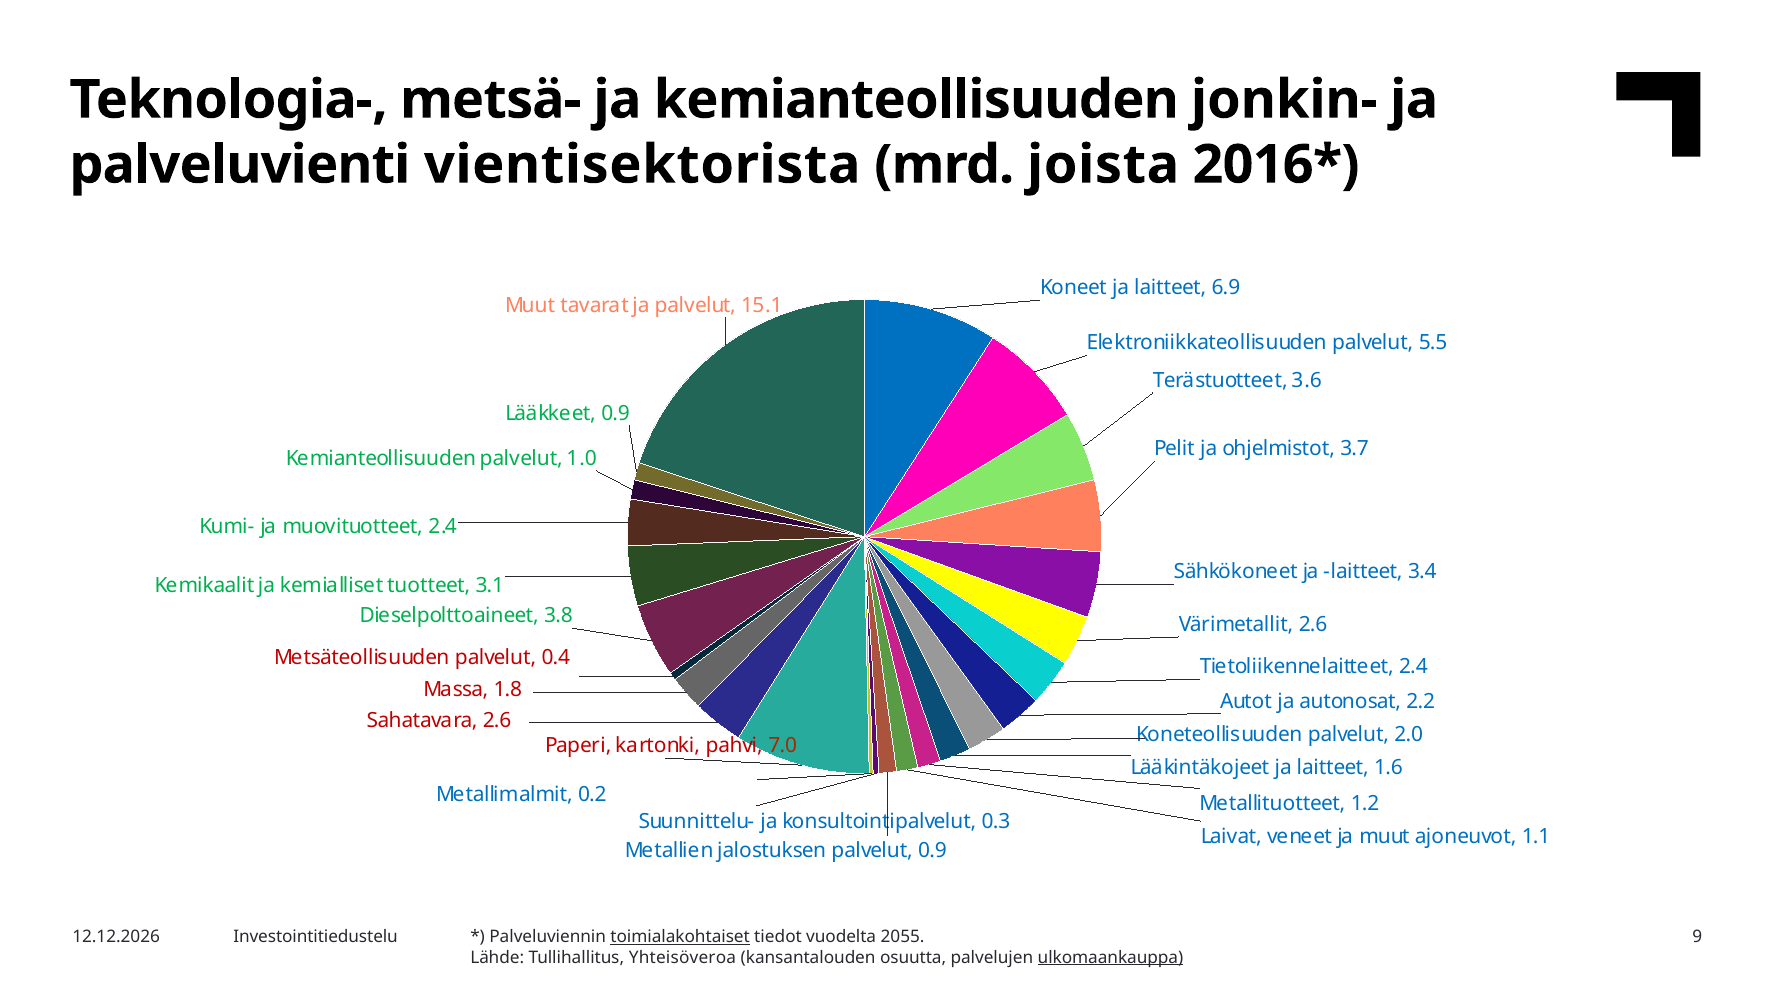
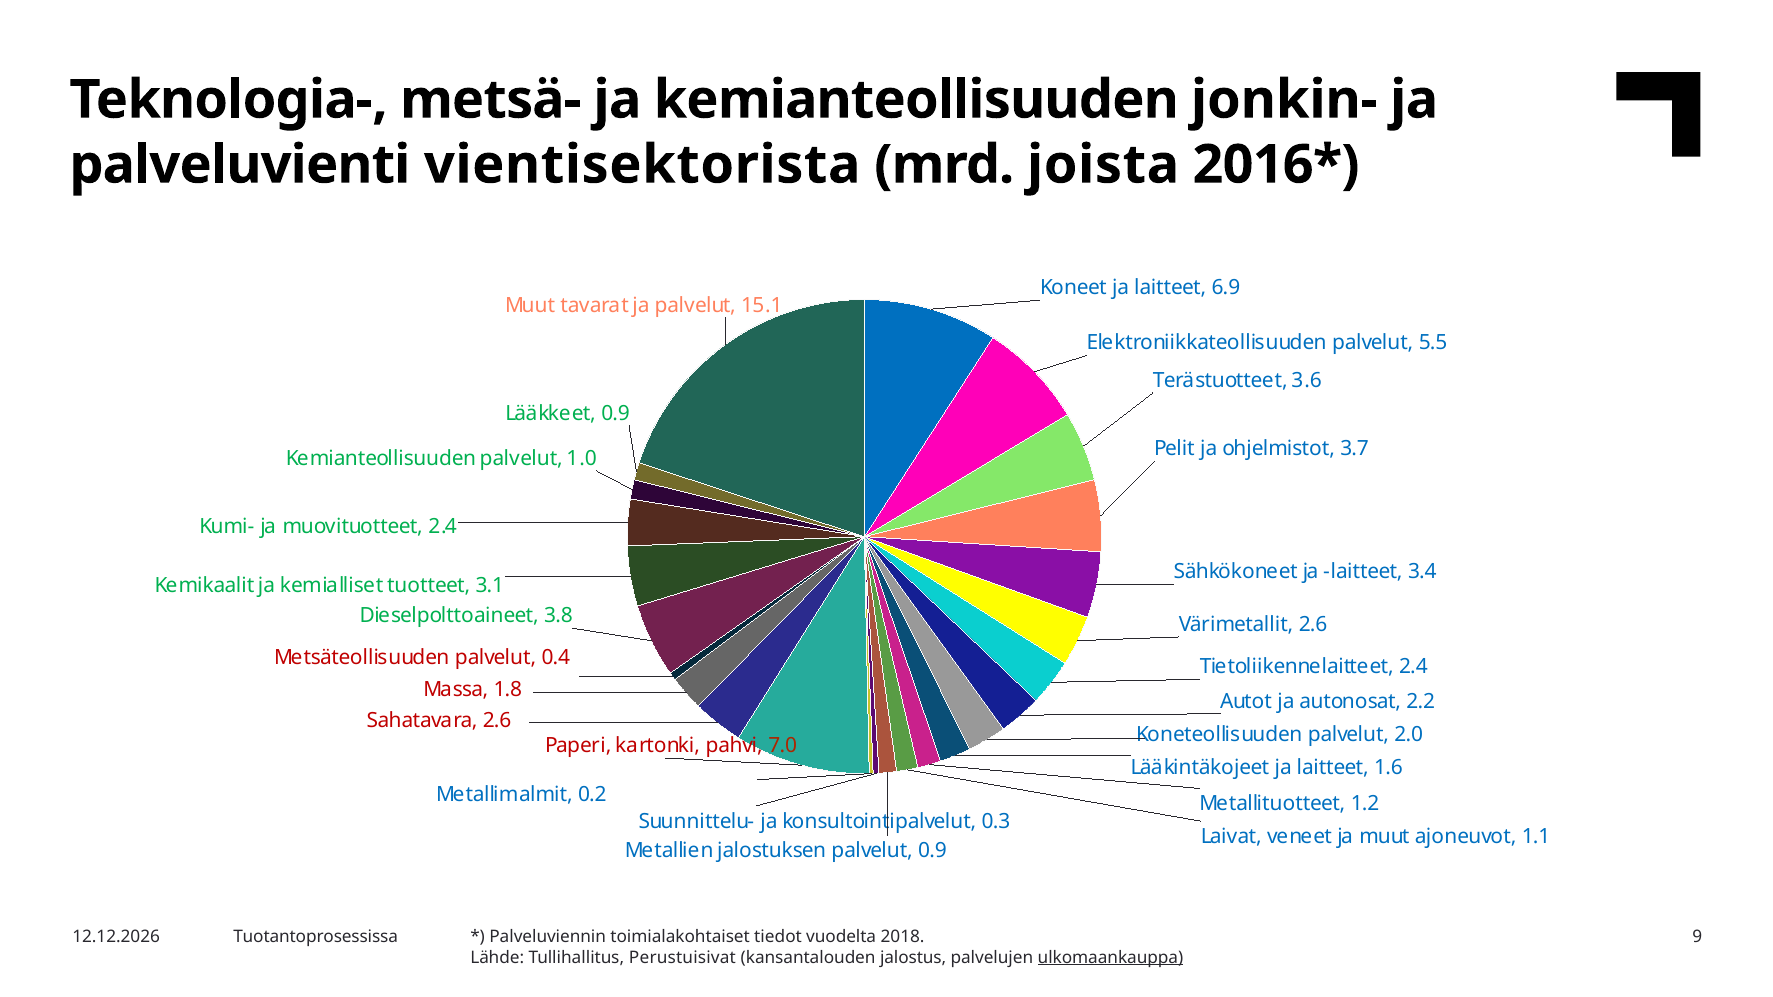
Investointitiedustelu: Investointitiedustelu -> Tuotantoprosessissa (316, 937)
toimialakohtaiset underline: present -> none (680, 937)
2055: 2055 -> 2018 (903, 937)
Yhteisöveroa: Yhteisöveroa -> Perustuisivat (682, 958)
osuutta: osuutta -> jalostus (913, 958)
